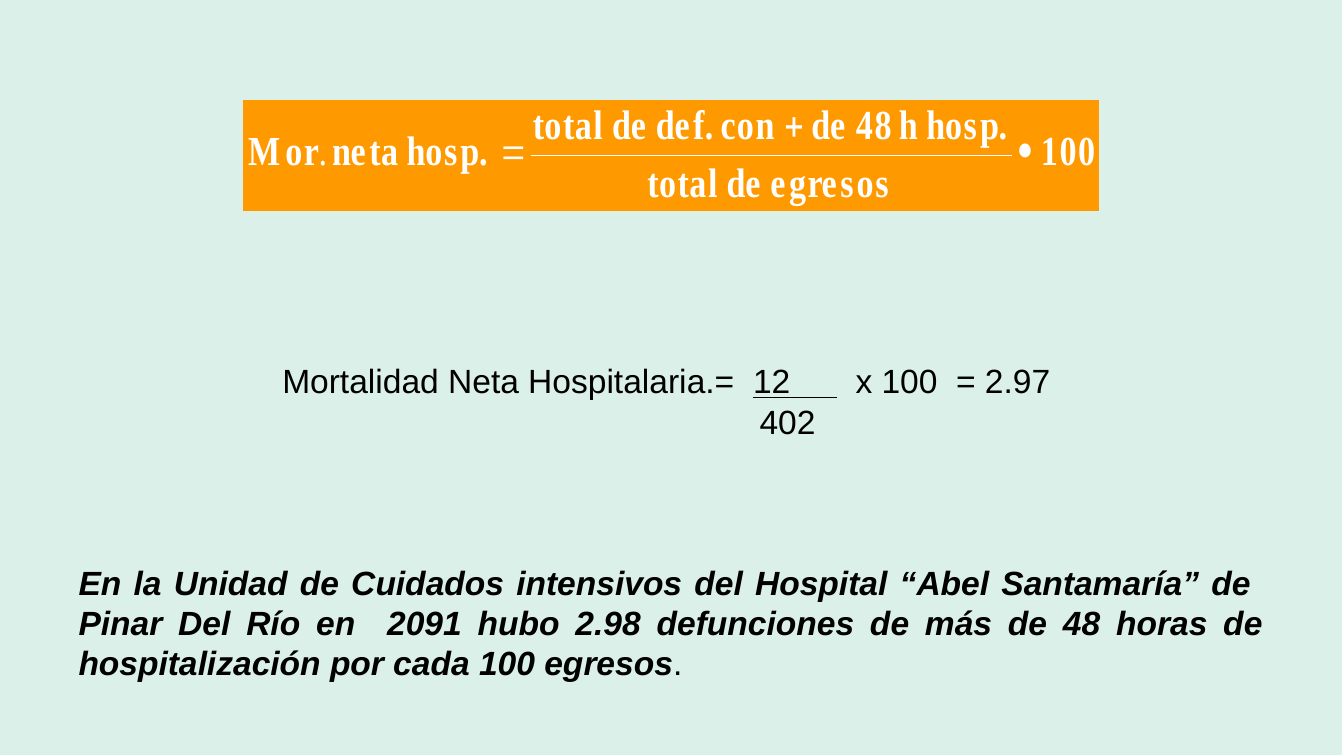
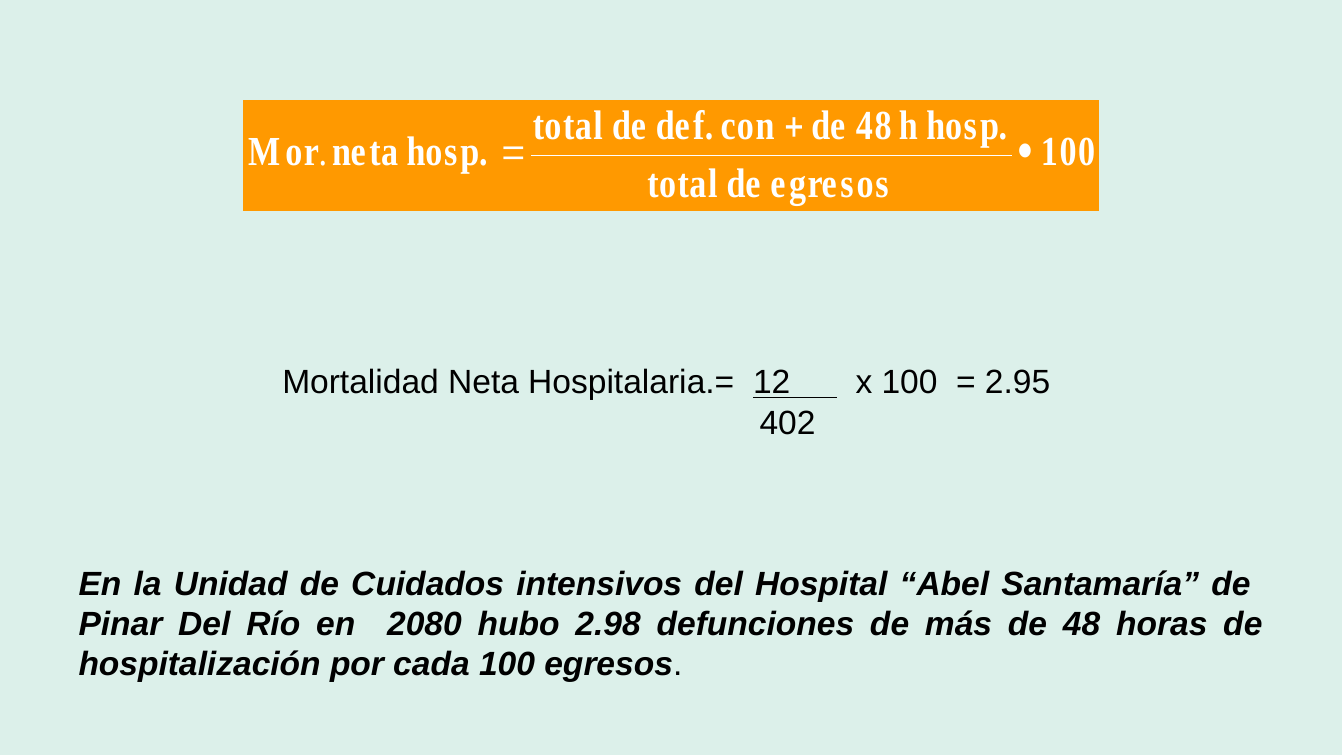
2.97: 2.97 -> 2.95 (1018, 383)
2091: 2091 -> 2080 (424, 624)
